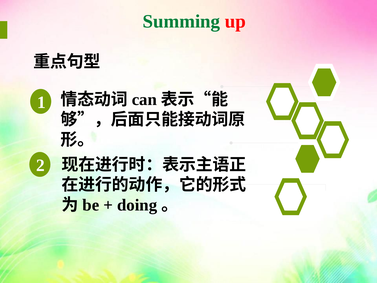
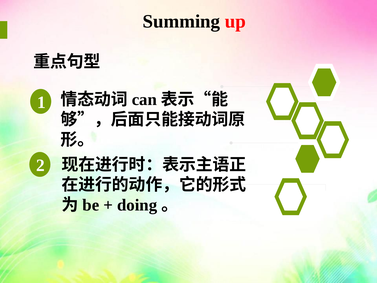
Summing colour: green -> black (181, 21)
